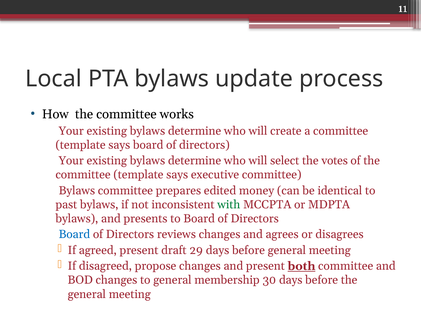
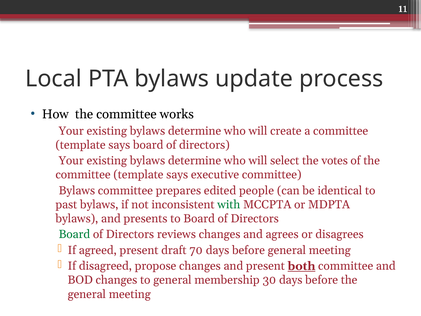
money: money -> people (257, 190)
Board colour: blue -> green (74, 234)
29: 29 -> 70 (196, 250)
